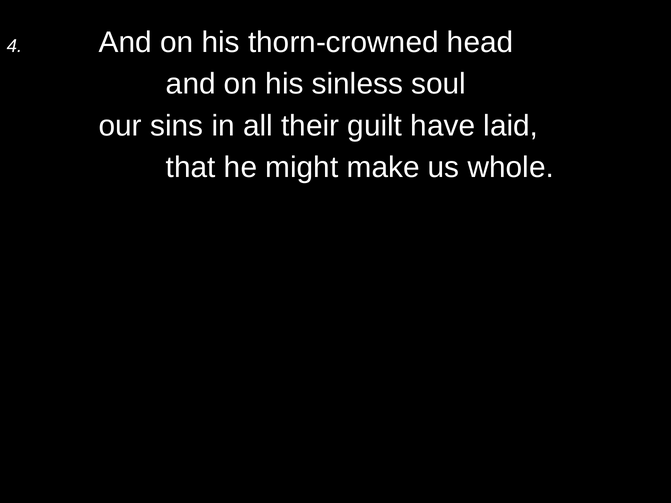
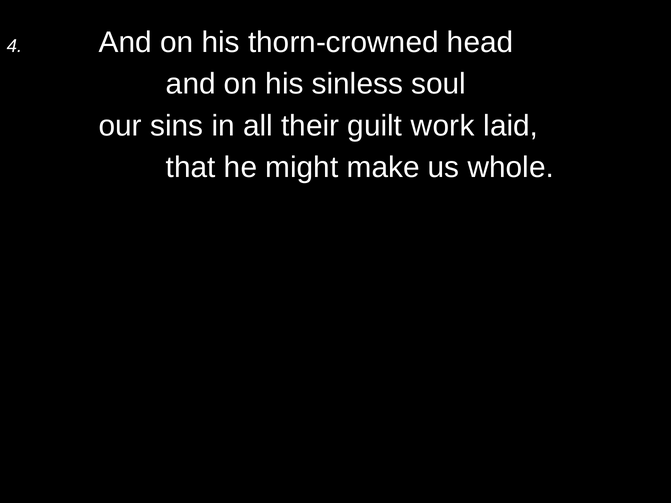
have: have -> work (443, 126)
